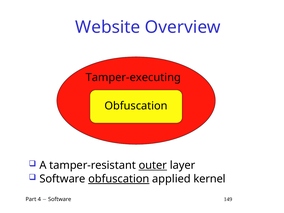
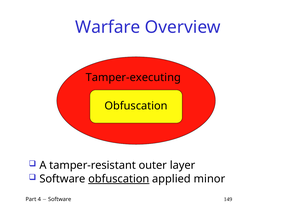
Website: Website -> Warfare (108, 27)
outer underline: present -> none (153, 165)
kernel: kernel -> minor (209, 179)
